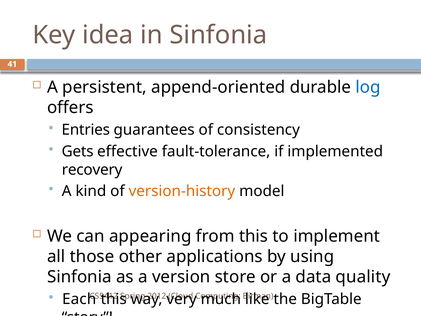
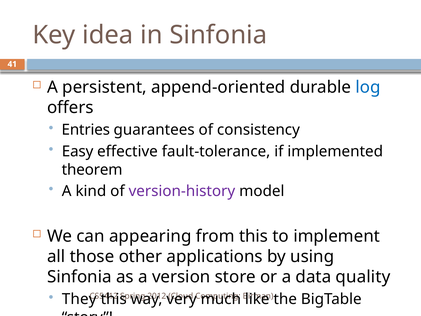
Gets: Gets -> Easy (78, 151)
recovery: recovery -> theorem (92, 170)
version-history colour: orange -> purple (182, 191)
Each: Each -> They (79, 299)
